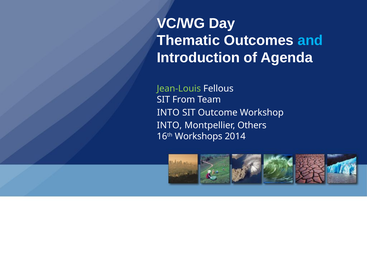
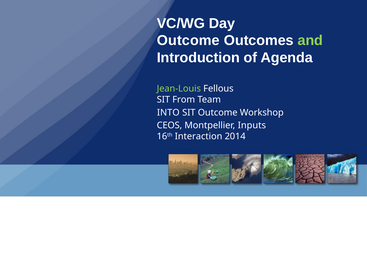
Thematic: Thematic -> Outcome (188, 41)
and colour: light blue -> light green (310, 41)
INTO: INTO -> CEOS (169, 125)
Others: Others -> Inputs (252, 125)
Workshops: Workshops -> Interaction (199, 136)
